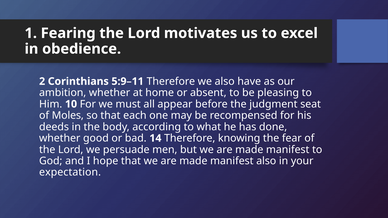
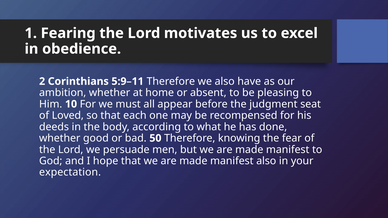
Moles: Moles -> Loved (68, 116)
14: 14 -> 50 (155, 138)
